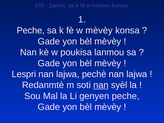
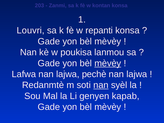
Peche: Peche -> Louvri (31, 30)
w mèvèy: mèvèy -> repanti (99, 30)
mèvèy underline: none -> present (108, 63)
Lespri: Lespri -> Lafwa (24, 74)
genyen peche: peche -> kapab (126, 96)
